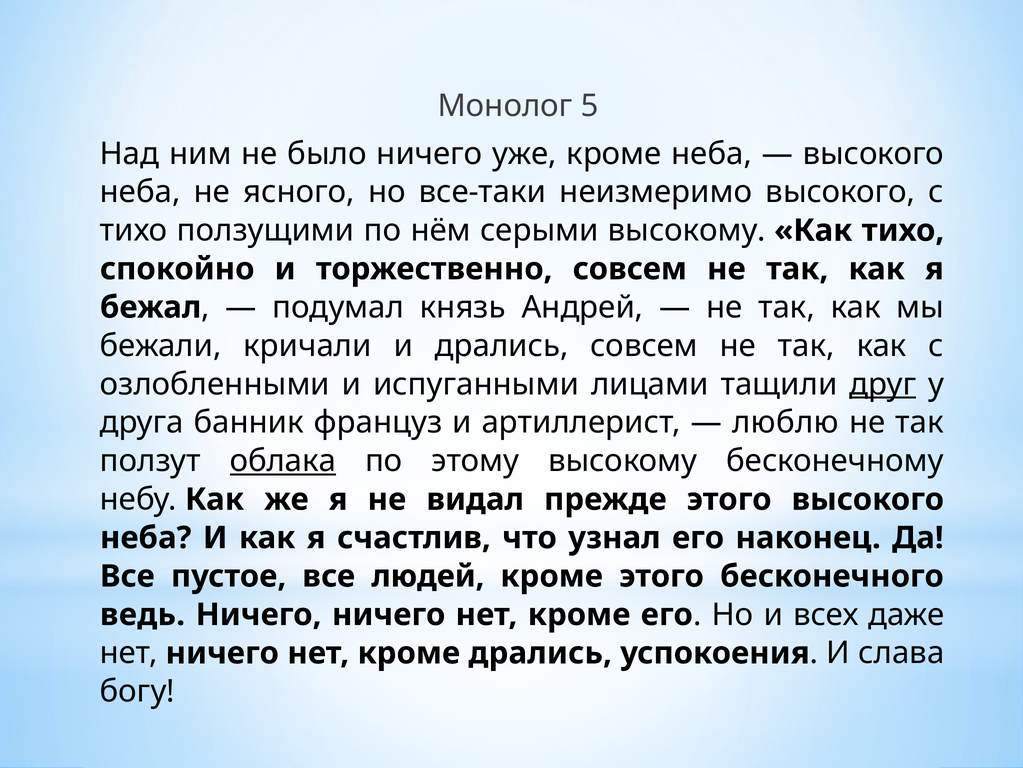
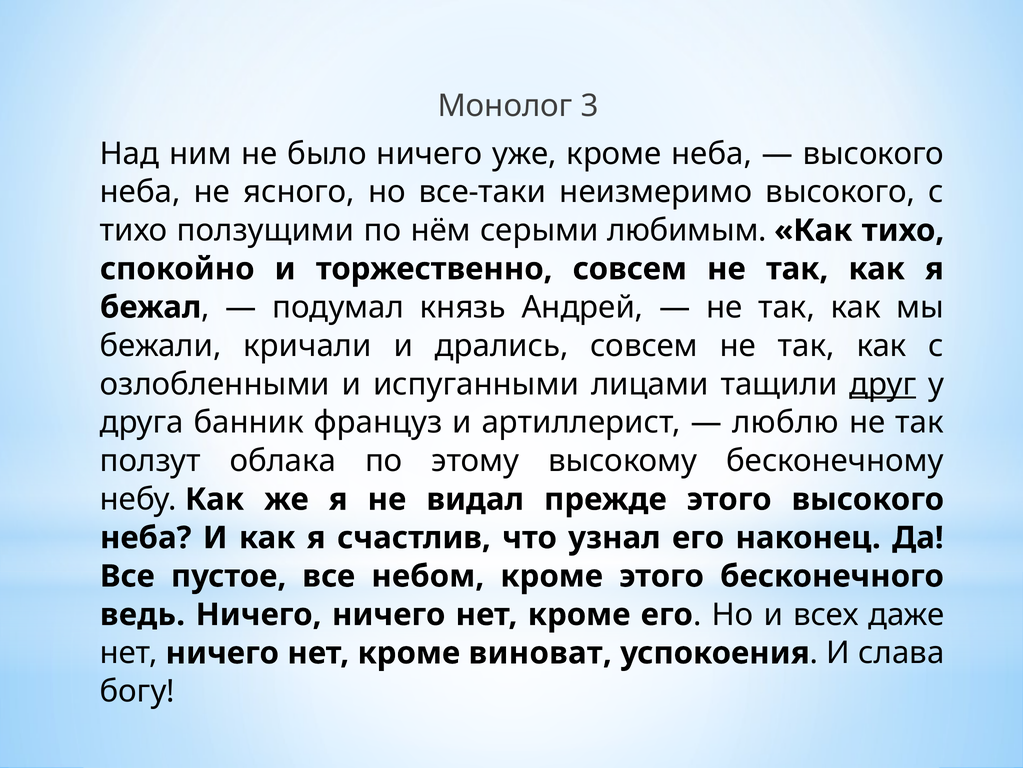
5: 5 -> 3 (590, 106)
серыми высокому: высокому -> любимым (687, 230)
облака underline: present -> none (283, 461)
людей: людей -> небом (428, 576)
кроме дрались: дрались -> виноват (540, 653)
